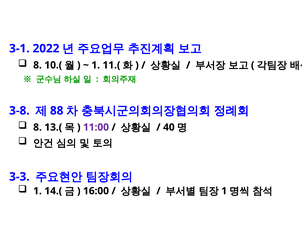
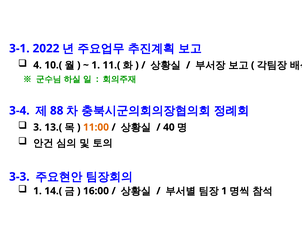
8: 8 -> 4 (38, 65)
3-8: 3-8 -> 3-4 (19, 110)
8: 8 -> 3 (38, 127)
11:00 colour: purple -> orange (96, 127)
